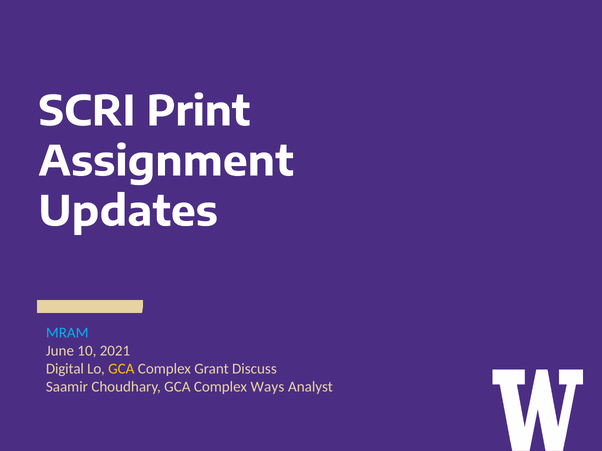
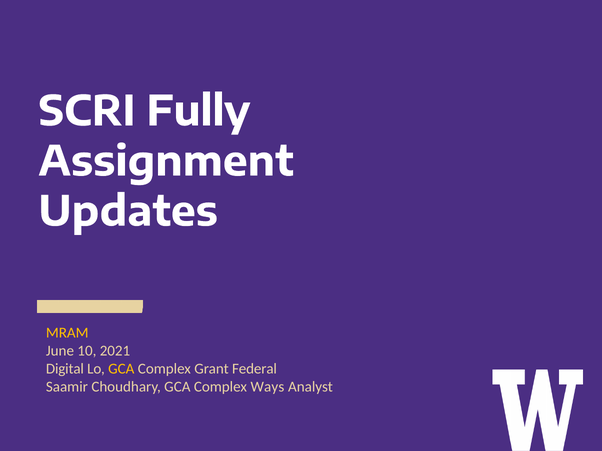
Print: Print -> Fully (198, 112)
MRAM colour: light blue -> yellow (67, 333)
Discuss: Discuss -> Federal (254, 369)
